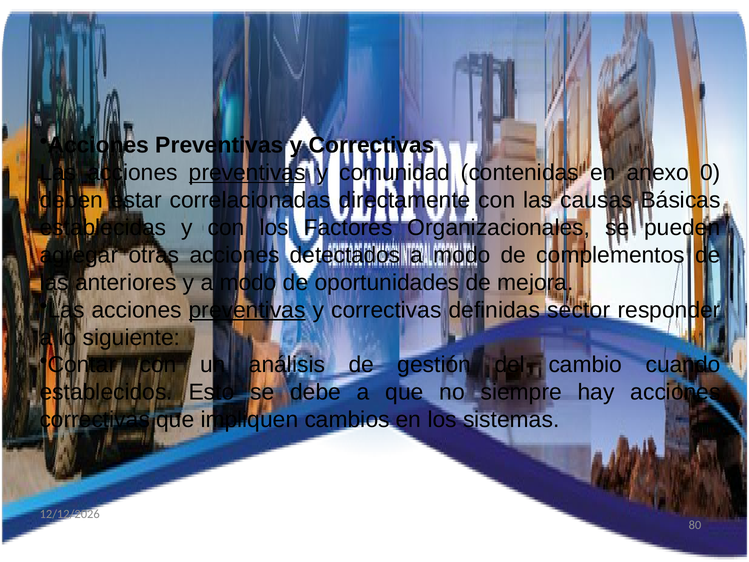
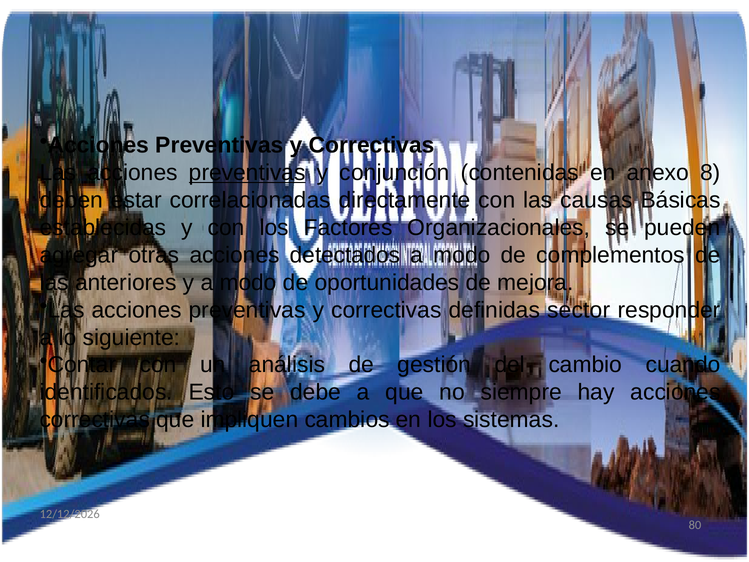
comunidad: comunidad -> conjunción (395, 173)
0: 0 -> 8 (710, 173)
preventivas underline: present -> none (247, 310)
establecidos: establecidos -> identificados (106, 392)
